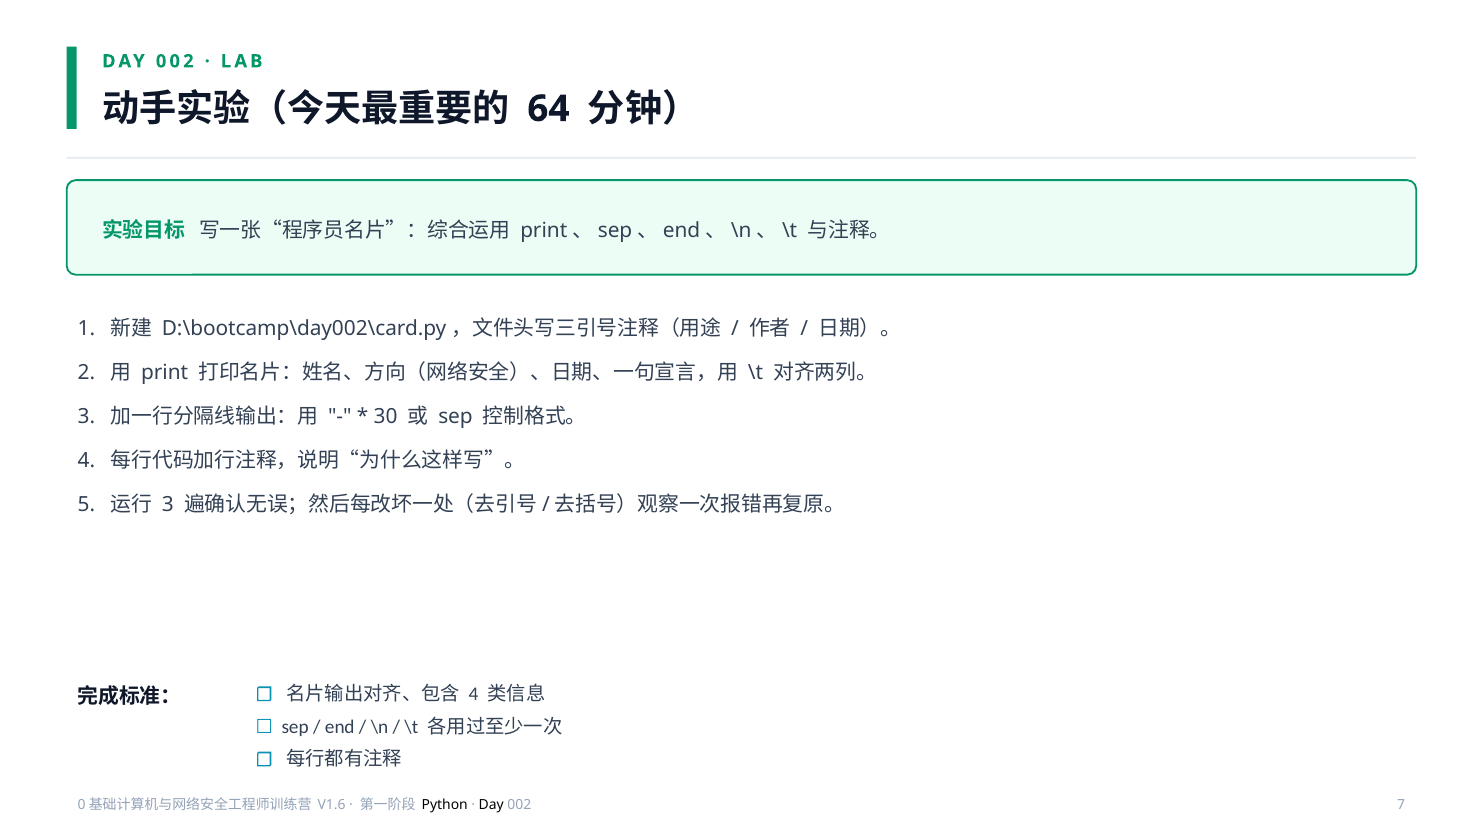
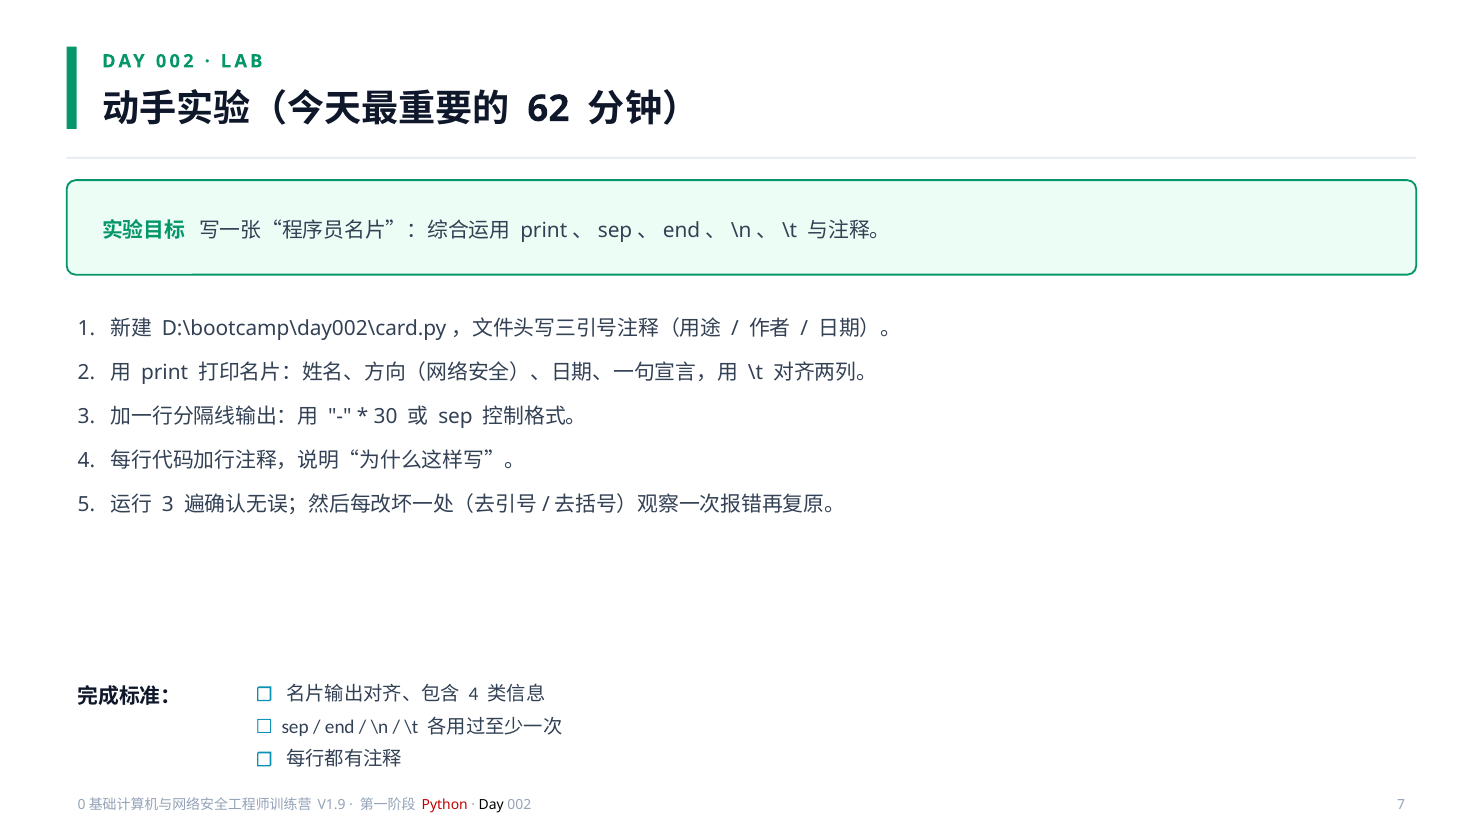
64: 64 -> 62 (548, 109)
V1.6: V1.6 -> V1.9 (332, 805)
Python colour: black -> red (445, 805)
